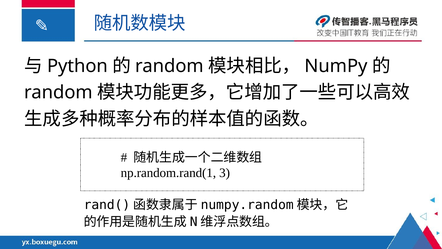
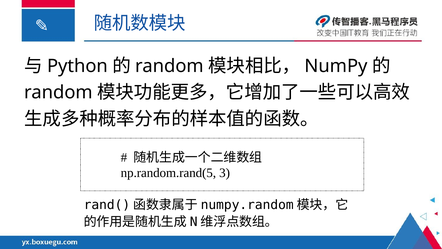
np.random.rand(1: np.random.rand(1 -> np.random.rand(5 (168, 173)
